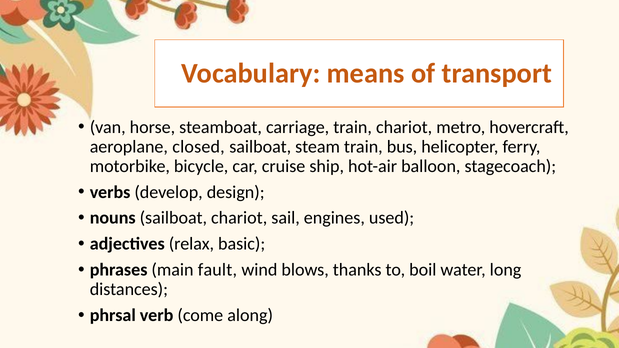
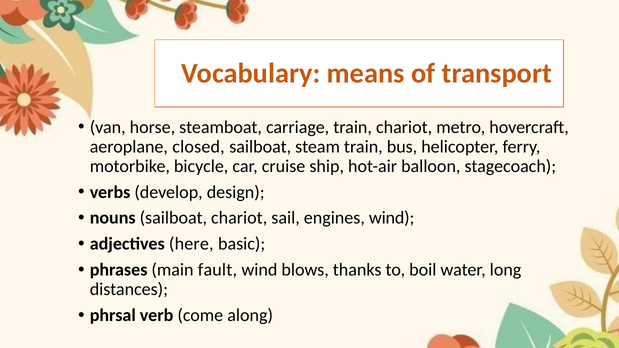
engines used: used -> wind (392, 218)
relax: relax -> here (191, 244)
